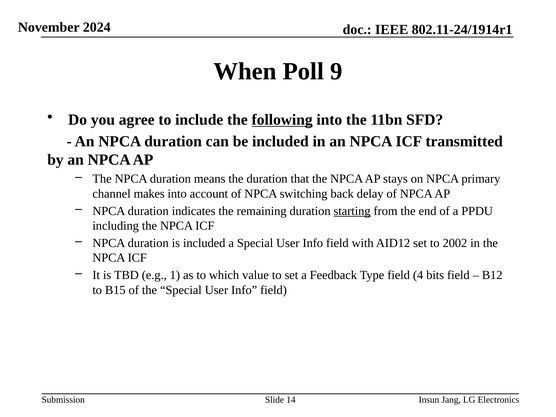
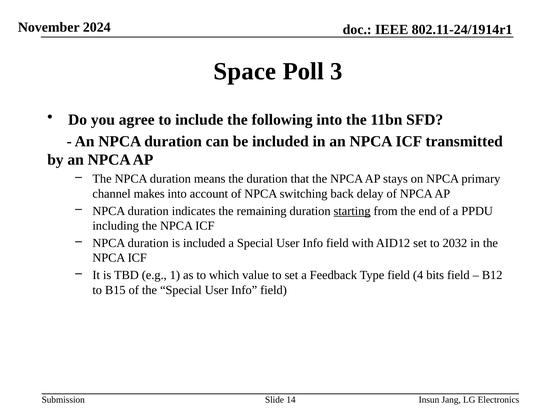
When: When -> Space (245, 71)
9: 9 -> 3 (336, 71)
following underline: present -> none (282, 120)
2002: 2002 -> 2032 (455, 243)
